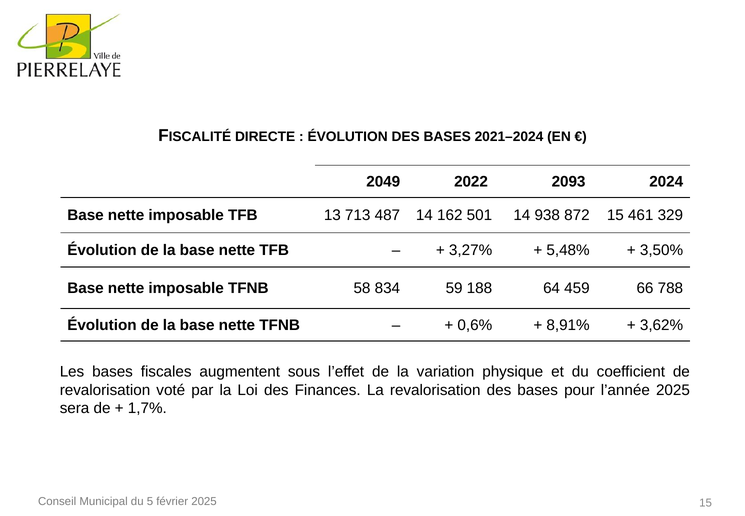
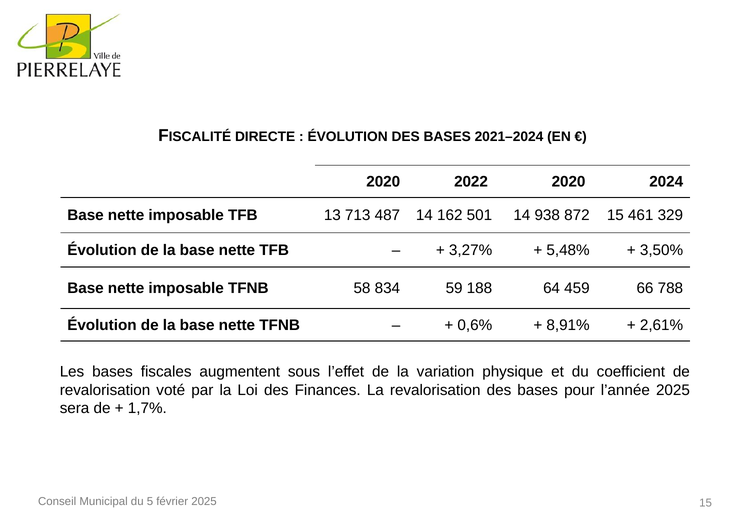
2049: 2049 -> 2020 (383, 181)
2022 2093: 2093 -> 2020 (569, 181)
3,62%: 3,62% -> 2,61% (662, 325)
